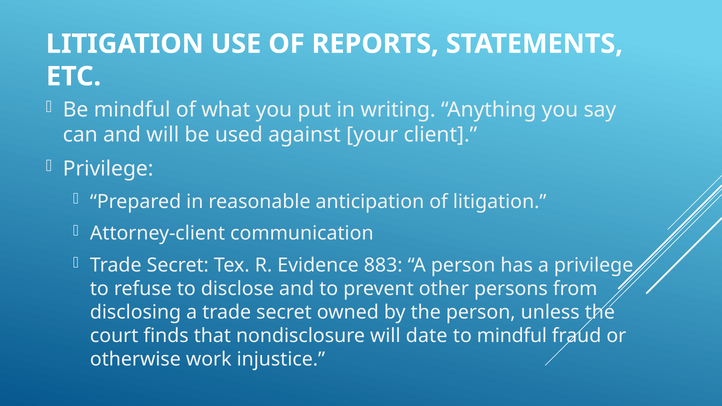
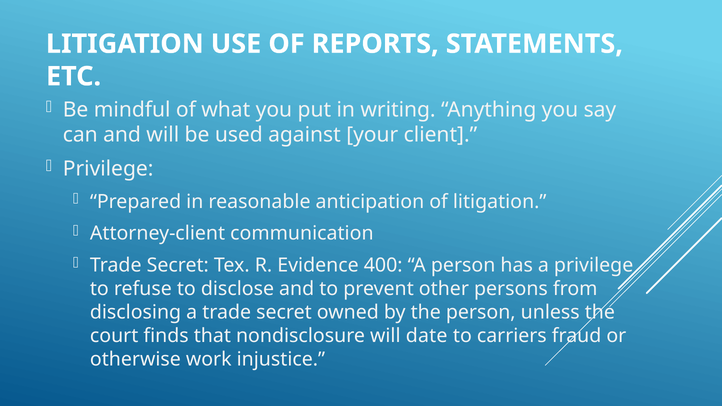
883: 883 -> 400 (383, 266)
to mindful: mindful -> carriers (512, 336)
